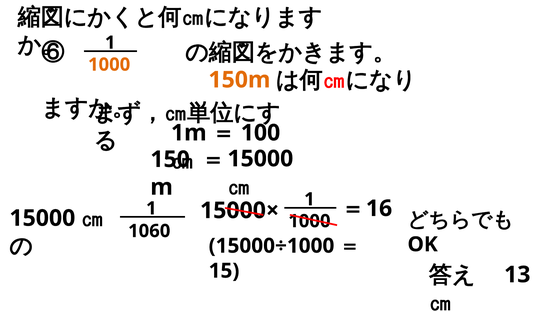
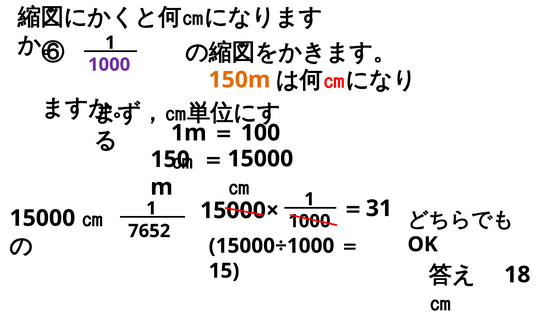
1000 colour: orange -> purple (109, 65)
16: 16 -> 31 (379, 208)
1060: 1060 -> 7652 (149, 231)
13: 13 -> 18 (517, 274)
